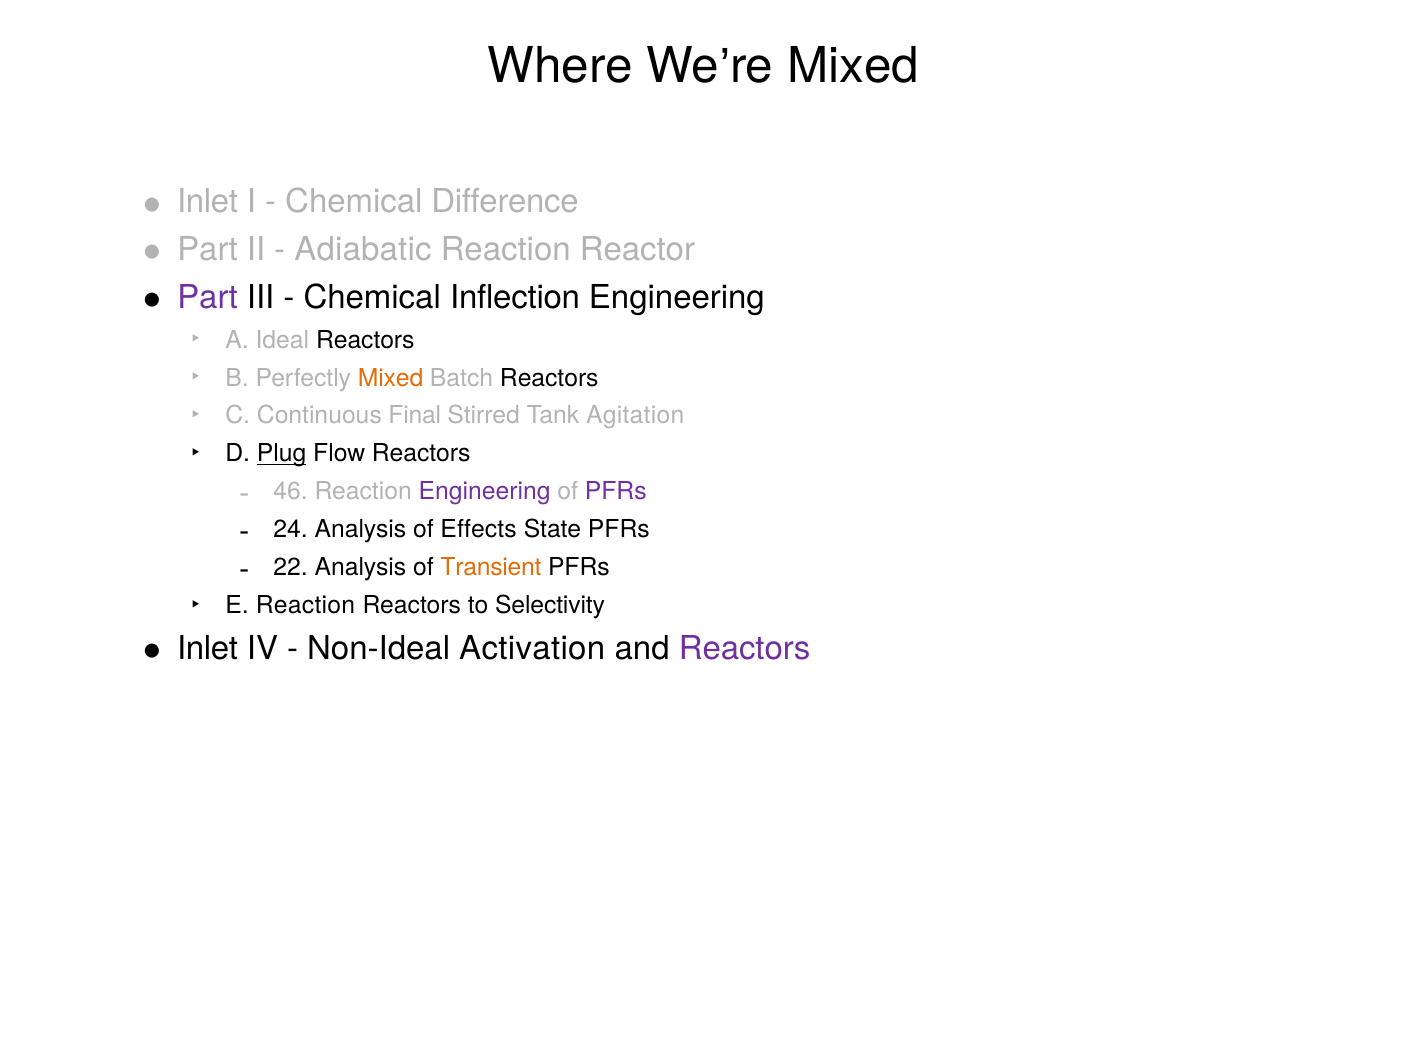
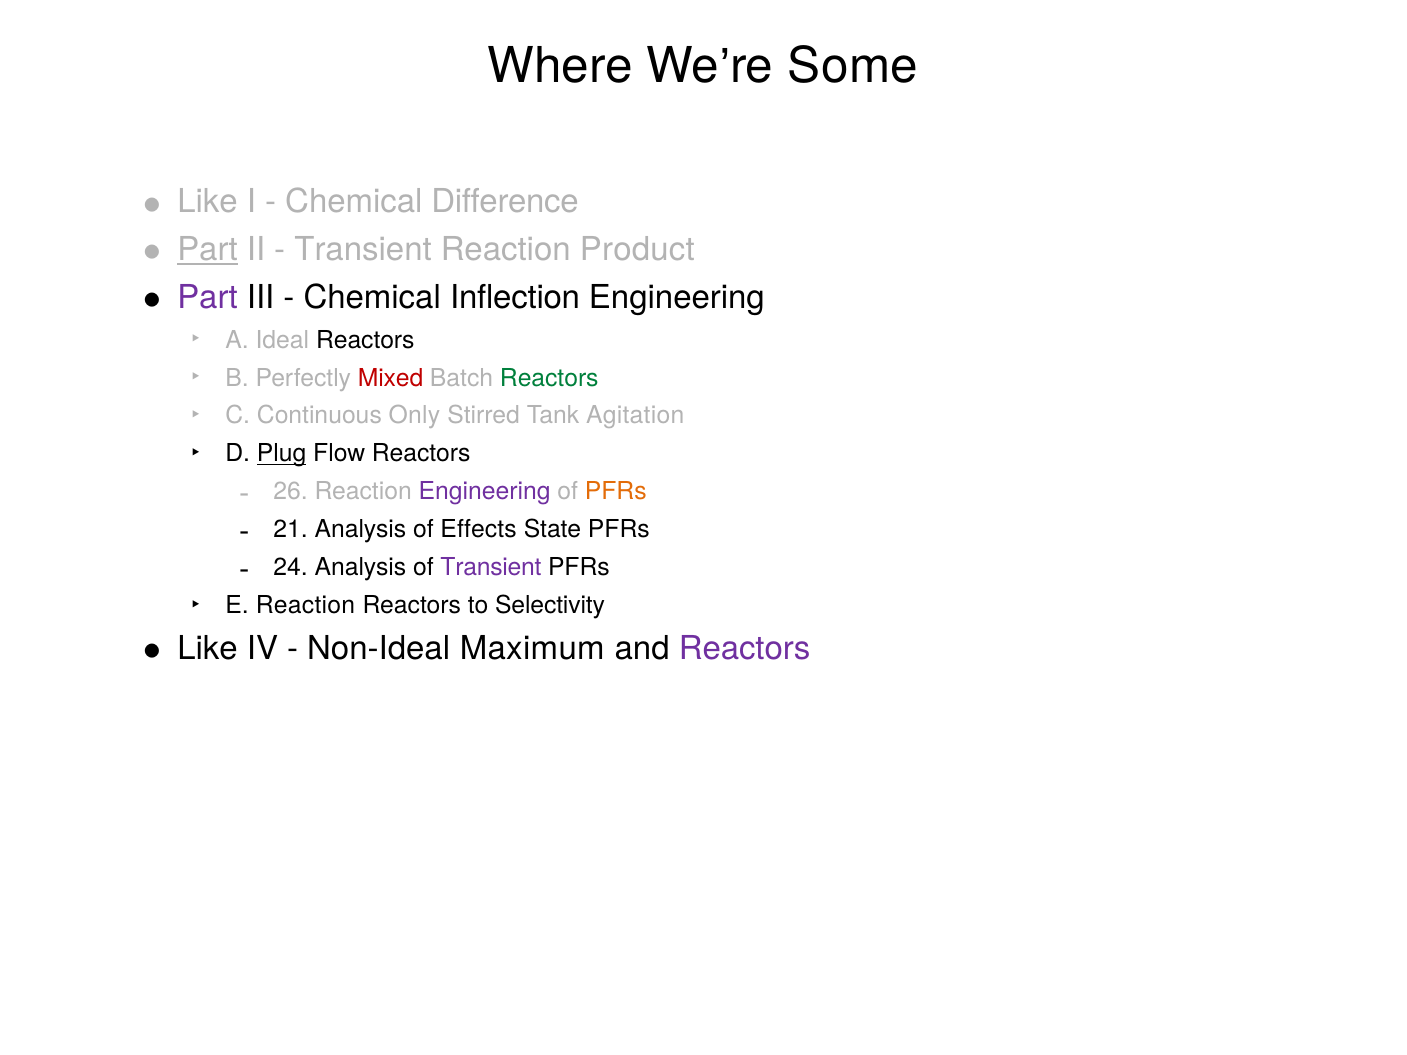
Mixed: Mixed -> Some (853, 66)
Inlet: Inlet -> Like (207, 202)
Part underline: none -> present (207, 250)
Adiabatic: Adiabatic -> Transient (363, 250)
Reactor: Reactor -> Product (637, 250)
Mixed colour: orange -> red (391, 378)
Reactors colour: black -> green (549, 378)
Final: Final -> Only (415, 416)
46: 46 -> 26 (291, 492)
PFRs colour: purple -> orange (616, 492)
24: 24 -> 21 (291, 530)
22: 22 -> 24 (291, 568)
Transient colour: orange -> purple (491, 568)
Inlet: Inlet -> Like (207, 649)
Activation: Activation -> Maximum (532, 649)
